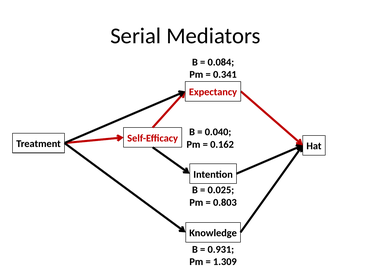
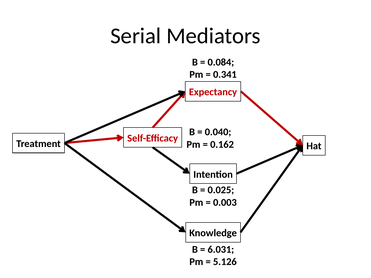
0.803: 0.803 -> 0.003 (225, 203)
0.931: 0.931 -> 6.031 (221, 250)
1.309: 1.309 -> 5.126 (225, 262)
